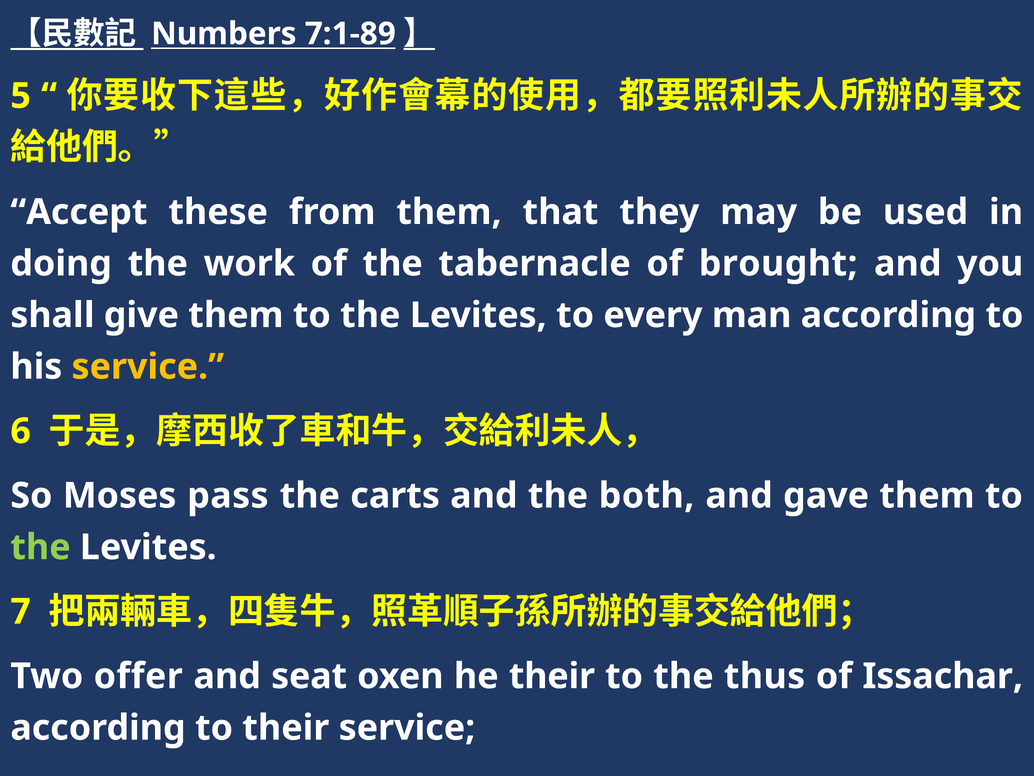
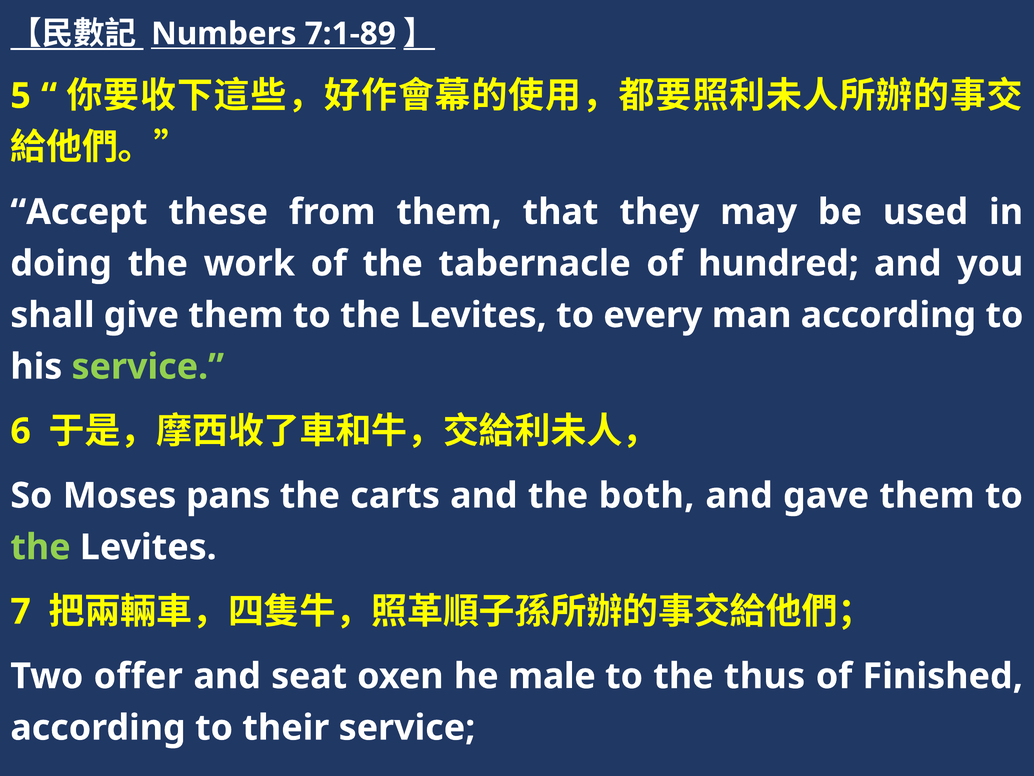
brought: brought -> hundred (779, 263)
service colour: yellow -> light green (148, 367)
pass: pass -> pans (228, 495)
he their: their -> male (552, 676)
Issachar: Issachar -> Finished (943, 676)
